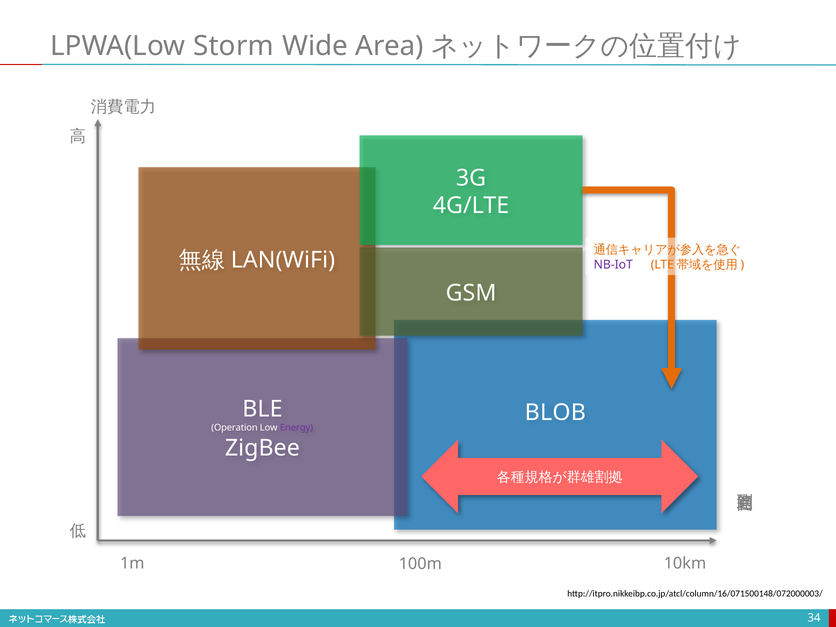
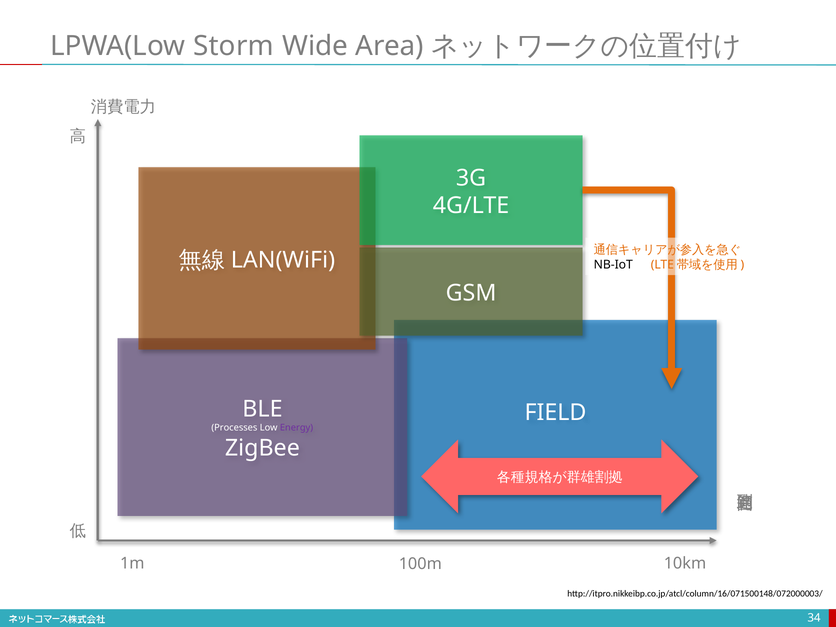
NB-IoT colour: purple -> black (613, 265)
BLOB: BLOB -> FIELD (555, 413)
Operation: Operation -> Processes (234, 428)
